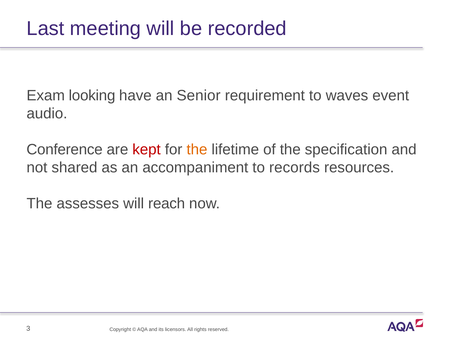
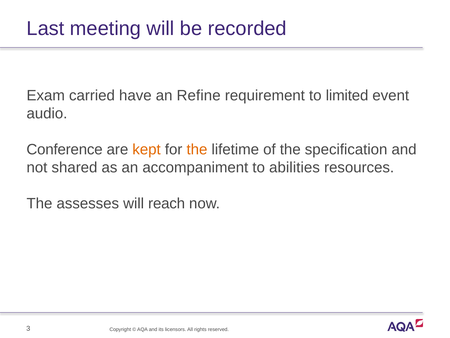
looking: looking -> carried (92, 95)
Senior: Senior -> Refine (199, 95)
waves: waves -> limited (347, 95)
kept colour: red -> orange (147, 149)
records: records -> abilities (294, 167)
